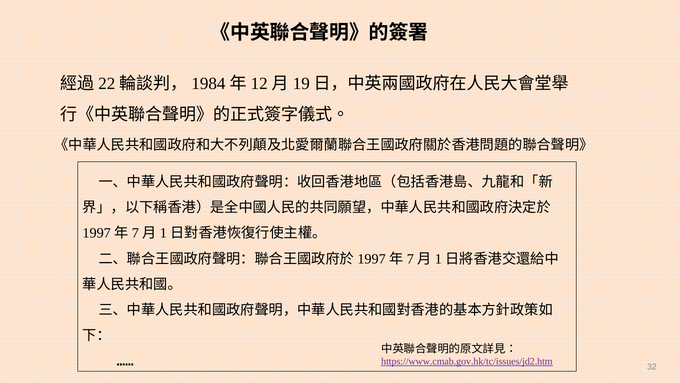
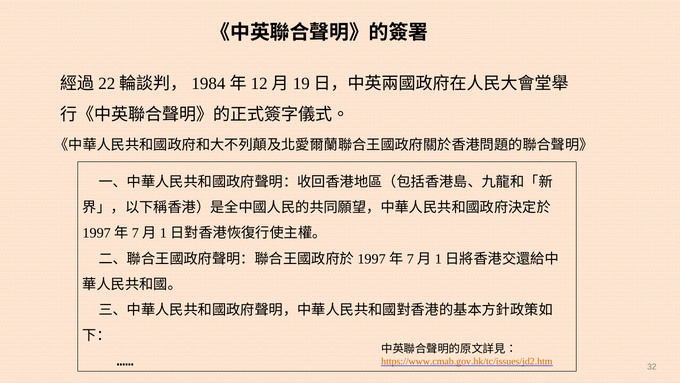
https://www.cmab.gov.hk/tc/issues/jd2.htm colour: purple -> orange (467, 361)
